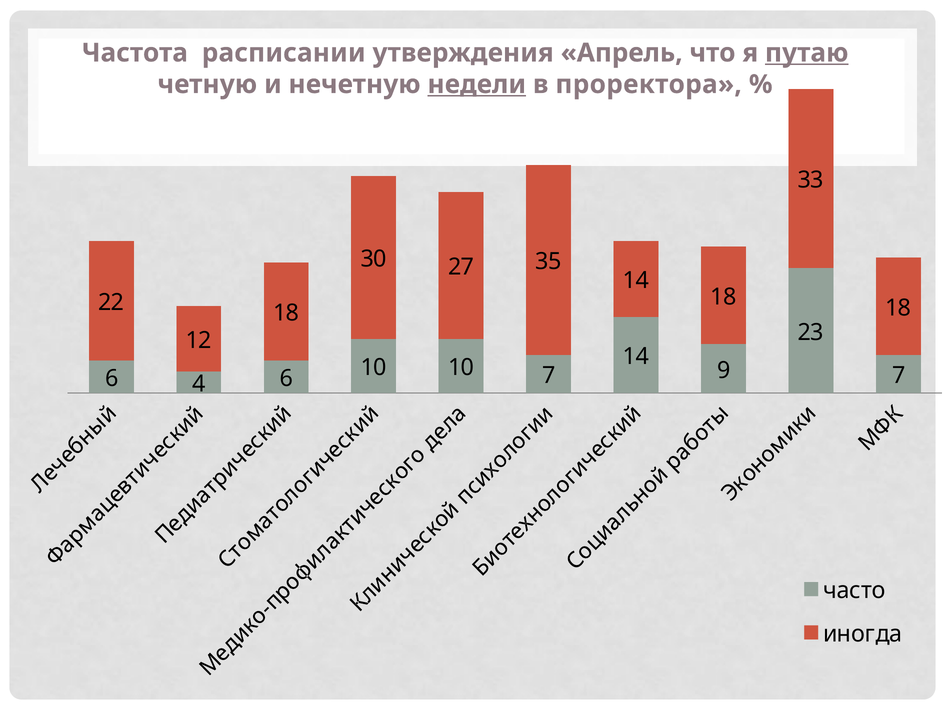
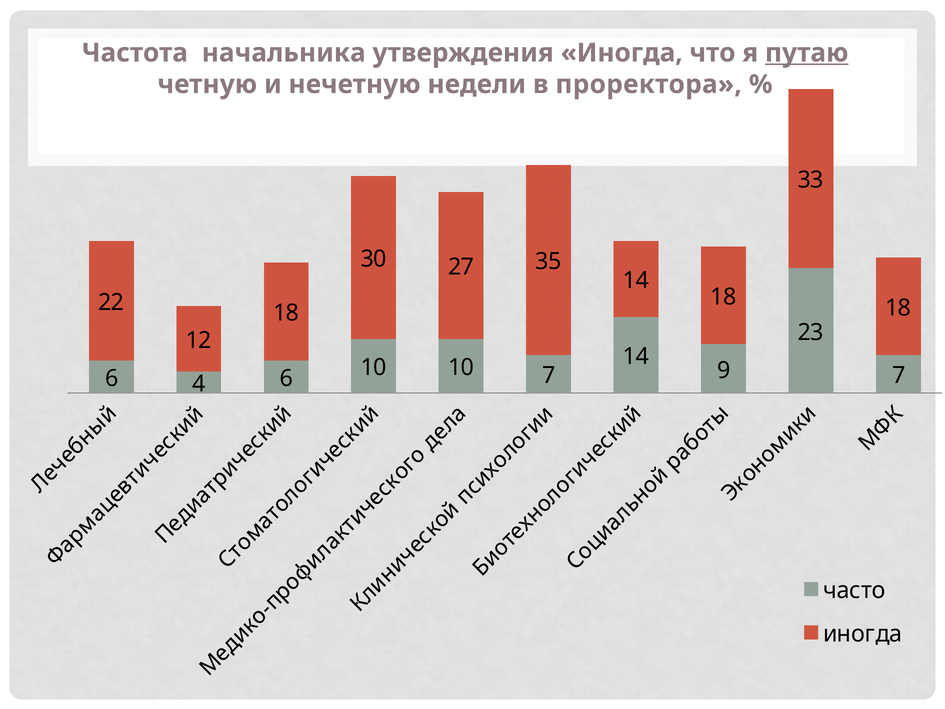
расписании: расписании -> начальника (284, 53)
утверждения Апрель: Апрель -> Иногда (622, 53)
недели underline: present -> none (477, 84)
